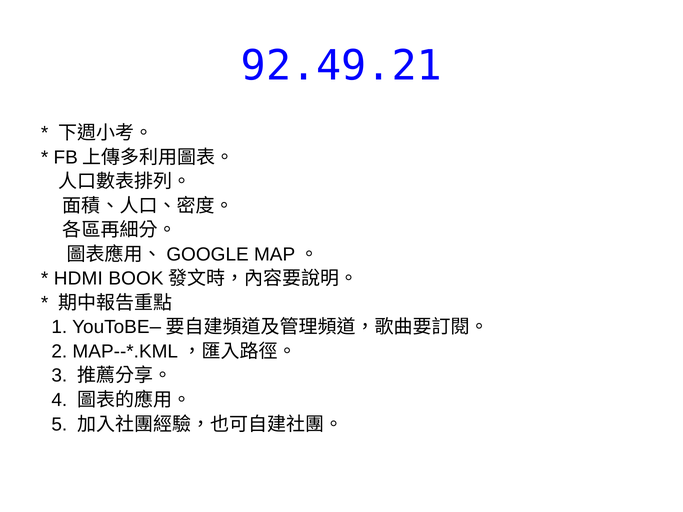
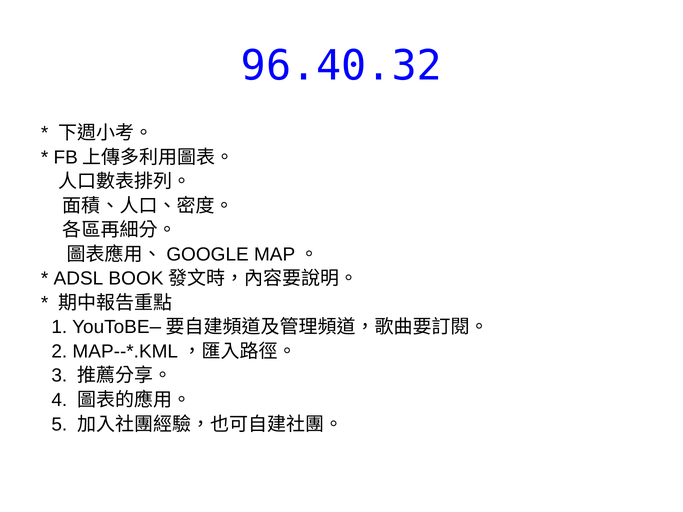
92.49.21: 92.49.21 -> 96.40.32 (341, 66)
HDMI: HDMI -> ADSL (78, 279)
